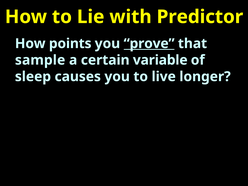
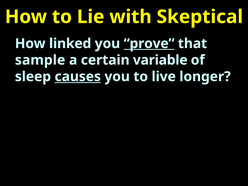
Predictor: Predictor -> Skeptical (200, 17)
points: points -> linked (70, 44)
causes underline: none -> present (78, 77)
